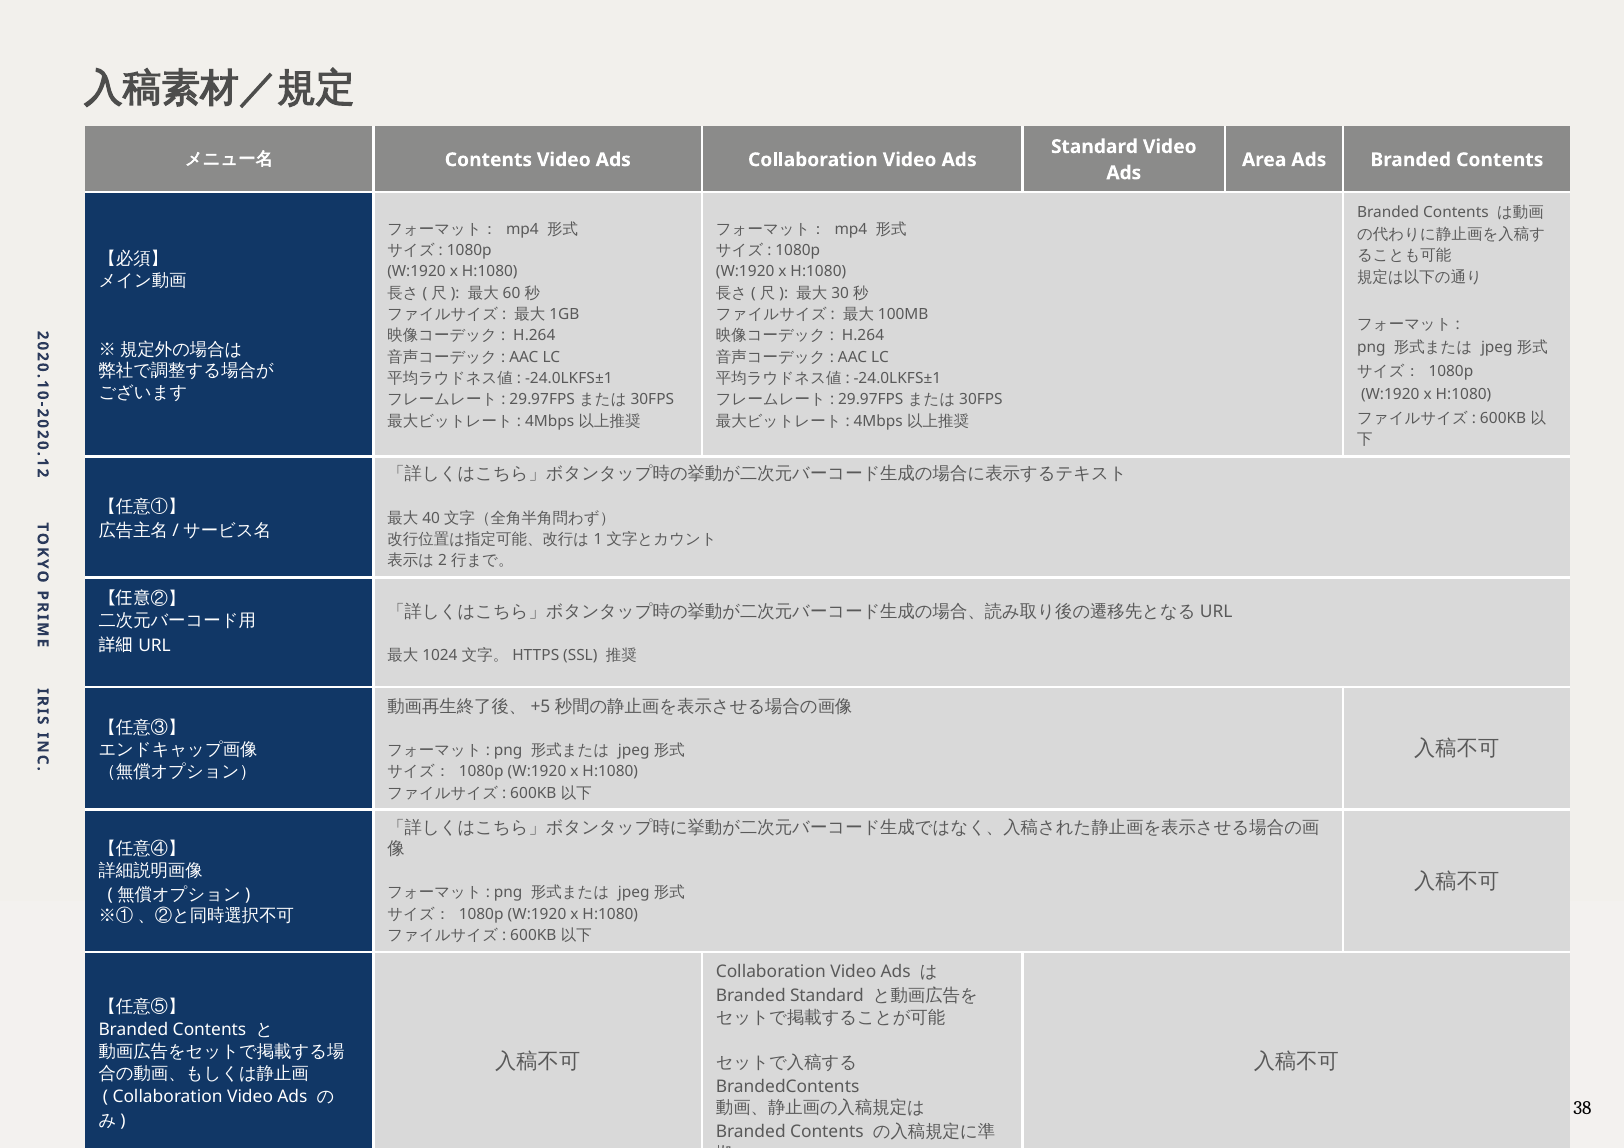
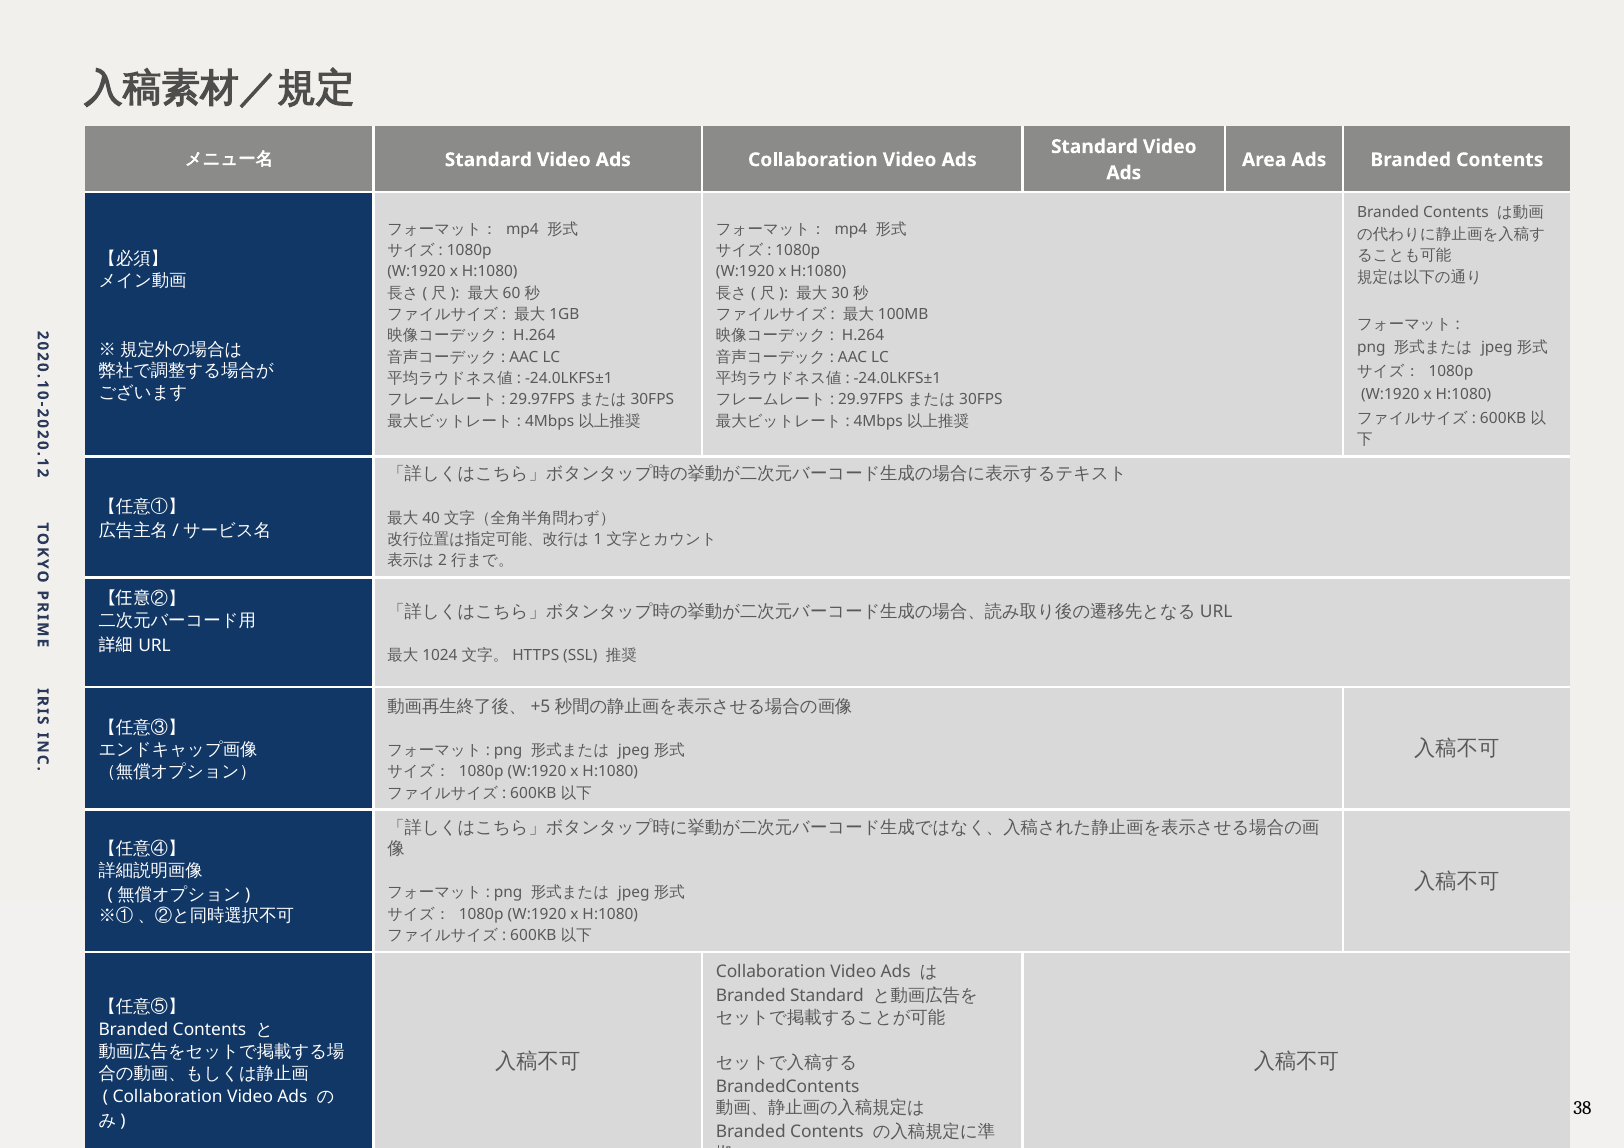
Contents: Contents -> Standard (488, 160)
